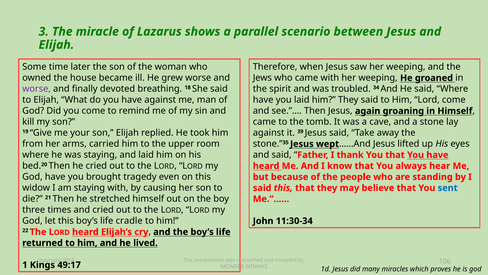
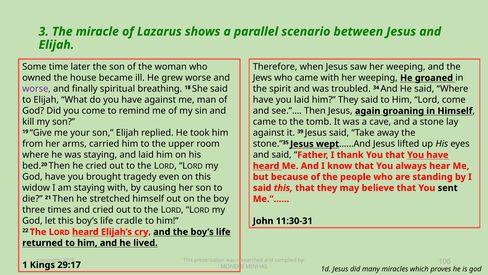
devoted: devoted -> spiritual (118, 89)
sent colour: blue -> black (448, 188)
11:30-34: 11:30-34 -> 11:30-31 (294, 221)
49:17: 49:17 -> 29:17 (69, 264)
